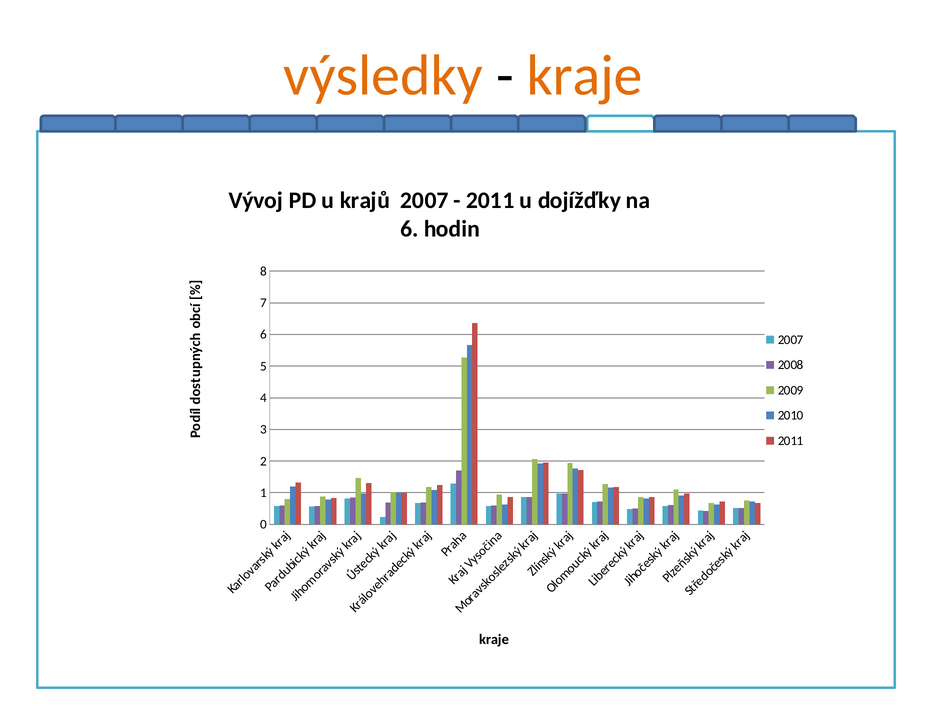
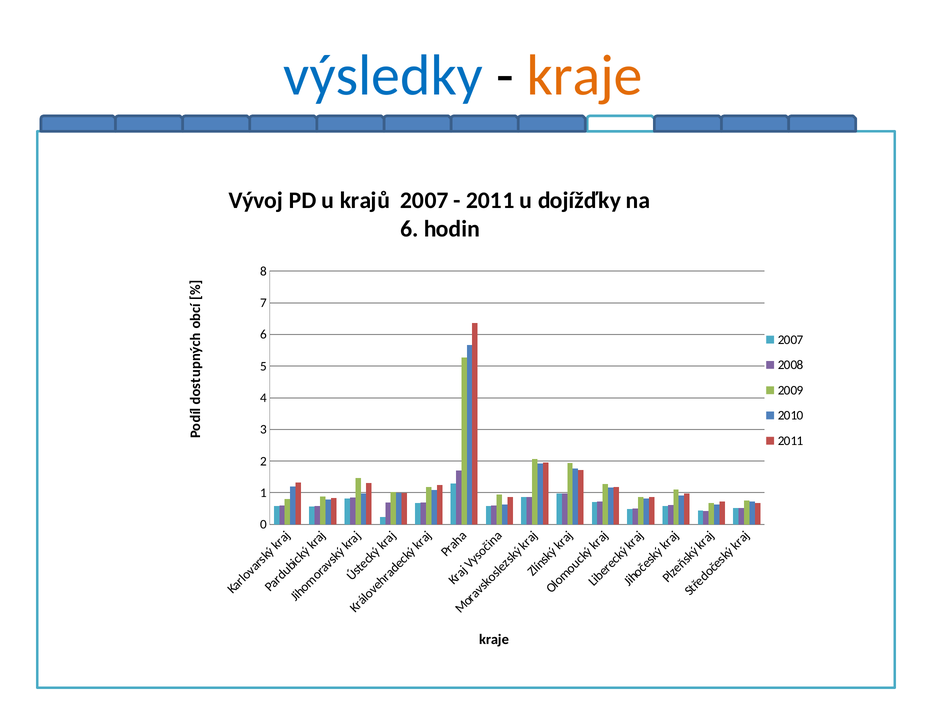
výsledky colour: orange -> blue (383, 76)
